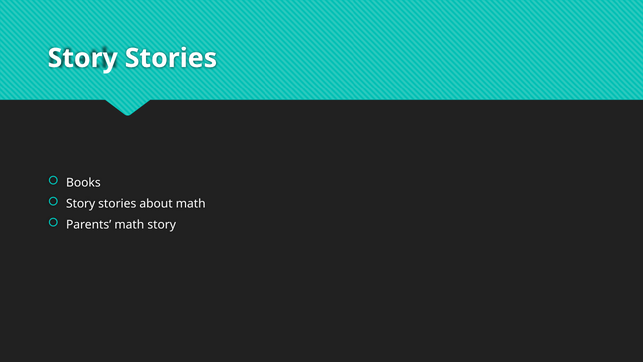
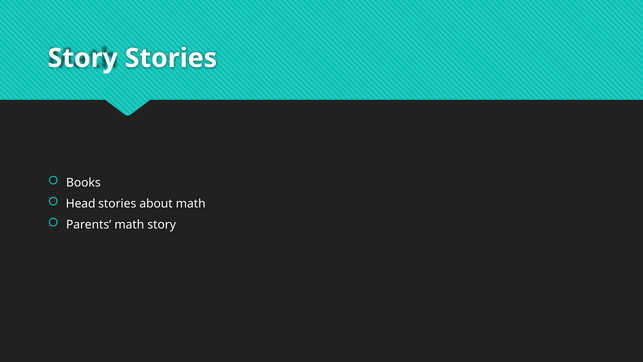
Story: Story -> Head (81, 203)
